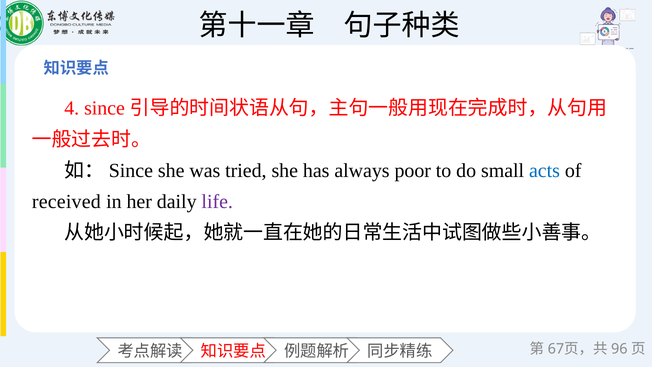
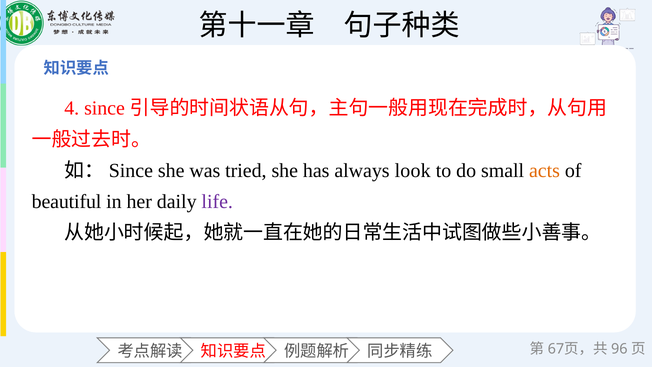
poor: poor -> look (413, 170)
acts colour: blue -> orange (544, 170)
received: received -> beautiful (67, 202)
